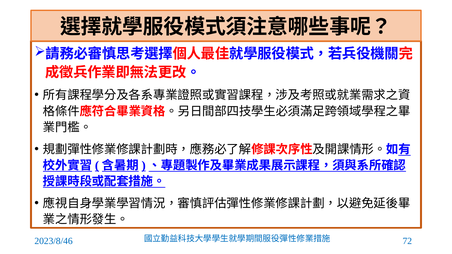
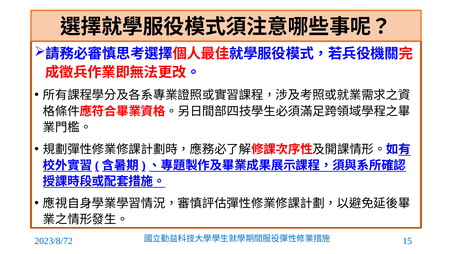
72: 72 -> 15 (407, 241)
2023/8/46: 2023/8/46 -> 2023/8/72 (54, 241)
